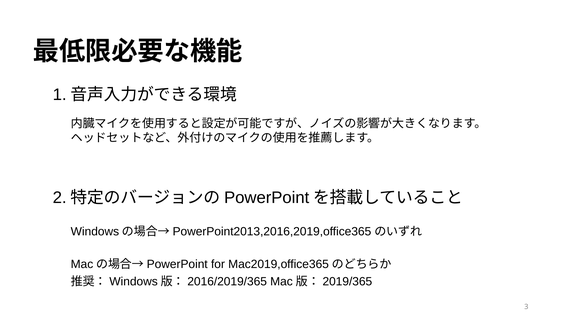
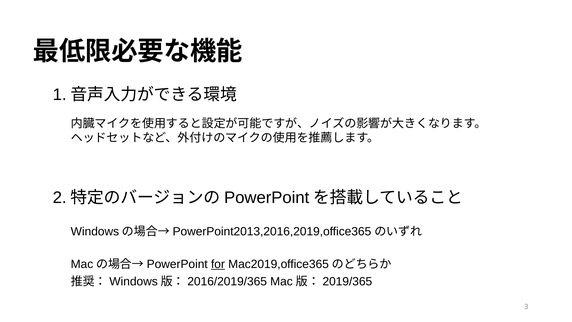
for underline: none -> present (218, 264)
